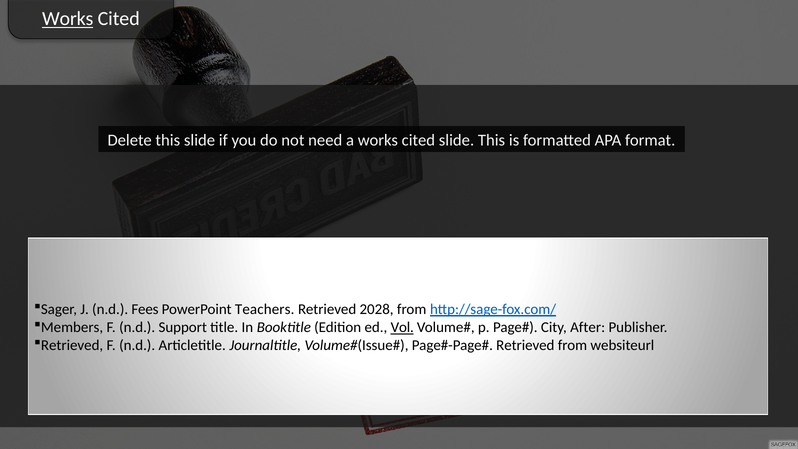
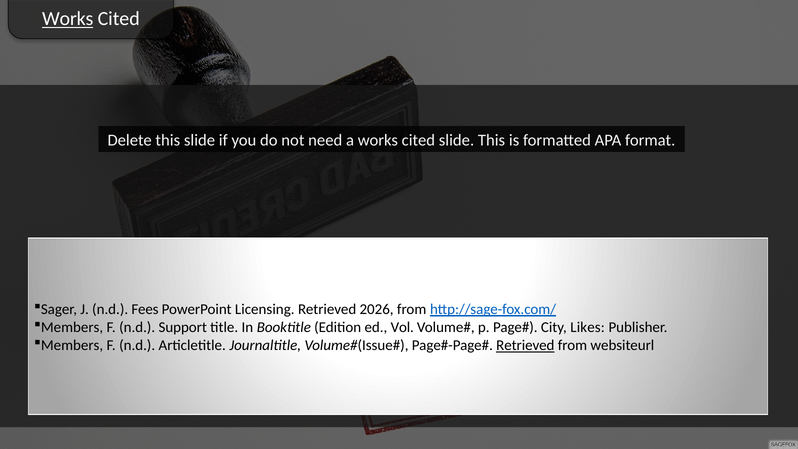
Teachers: Teachers -> Licensing (265, 309)
2028: 2028 -> 2026 (377, 309)
Vol underline: present -> none (402, 327)
After: After -> Likes (588, 327)
Retrieved: Retrieved -> Members (72, 345)
Retrieved underline: none -> present (525, 345)
